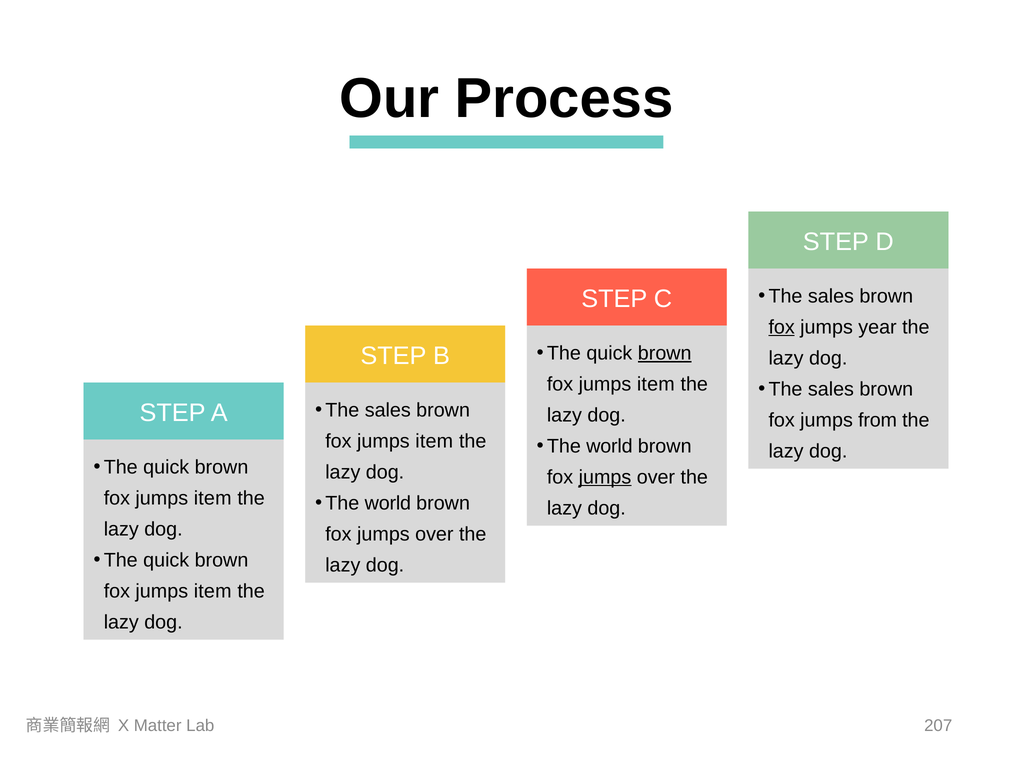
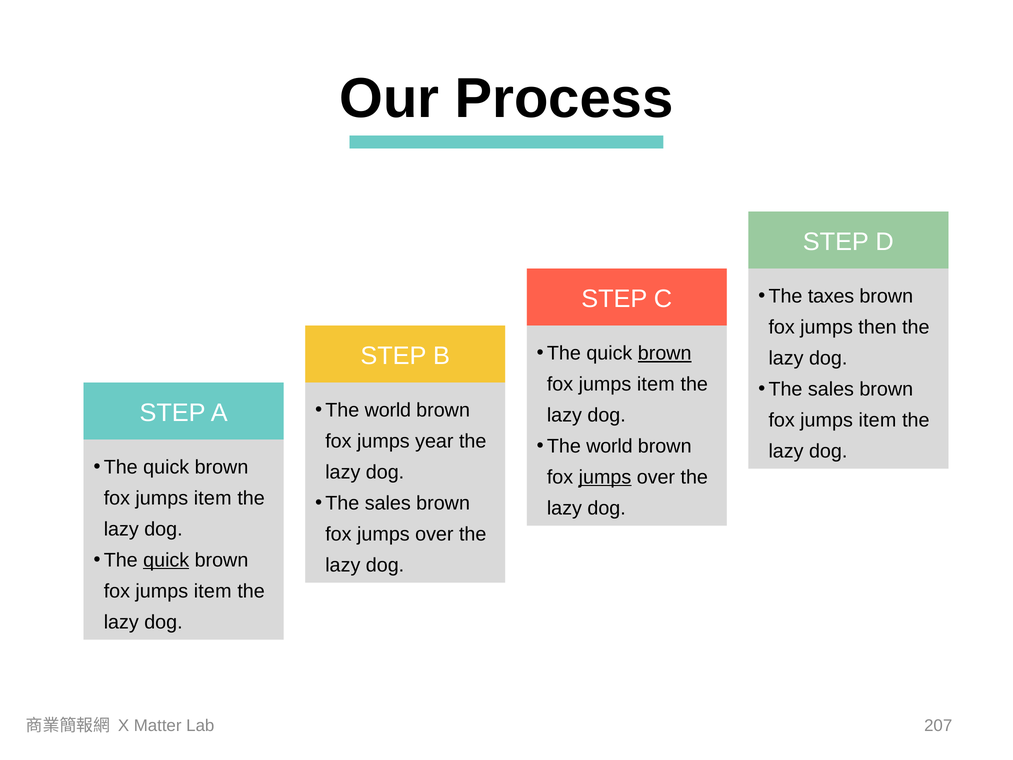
sales: sales -> taxes (831, 296)
fox underline: present -> none (782, 327)
year: year -> then (878, 327)
sales: sales -> world (388, 410)
from: from -> item (877, 420)
item: item -> year (434, 441)
world: world -> sales (388, 503)
quick underline: none -> present (166, 560)
